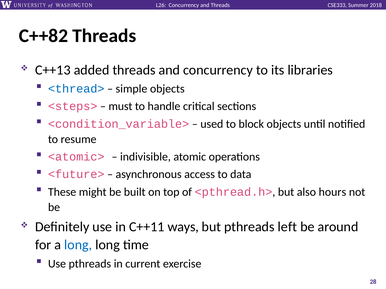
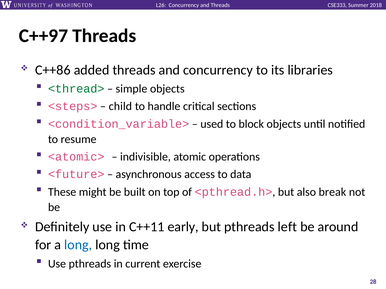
C++82: C++82 -> C++97 (43, 36)
C++13: C++13 -> C++86 (53, 70)
<thread> colour: blue -> green (76, 89)
must: must -> child (120, 106)
hours: hours -> break (332, 192)
ways: ways -> early (183, 227)
